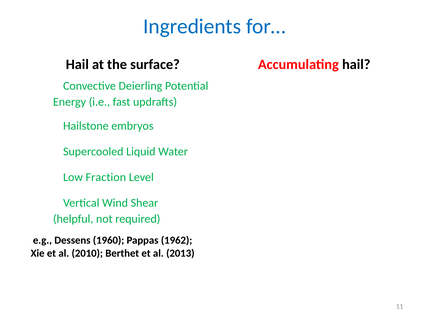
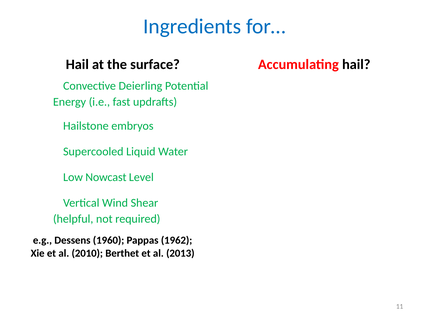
Fraction: Fraction -> Nowcast (106, 178)
